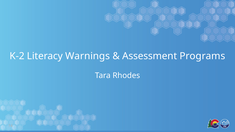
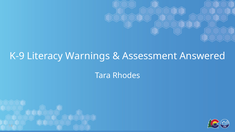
K-2: K-2 -> K-9 (17, 56)
Programs: Programs -> Answered (202, 56)
